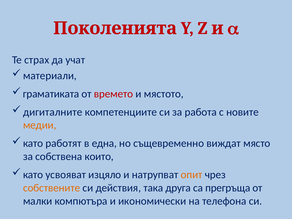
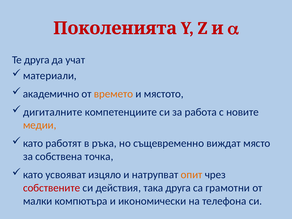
Те страх: страх -> друга (37, 60)
граматиката: граматиката -> академично (51, 94)
времето colour: red -> orange (113, 94)
една: една -> ръка (104, 143)
които: които -> точка (99, 157)
собствените colour: orange -> red (52, 188)
прегръща: прегръща -> грамотни (228, 188)
